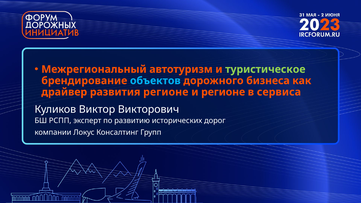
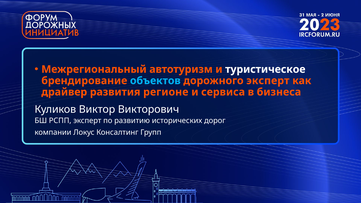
туристическое colour: light green -> white (265, 69)
дорожного бизнеса: бизнеса -> эксперт (268, 81)
и регионе: регионе -> сервиса (223, 92)
сервиса: сервиса -> бизнеса (279, 92)
